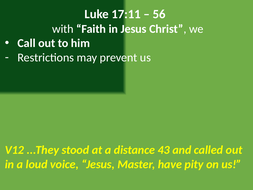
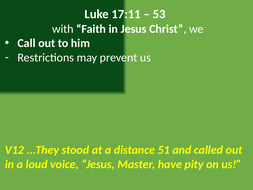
56: 56 -> 53 (159, 14)
43: 43 -> 51 (164, 150)
